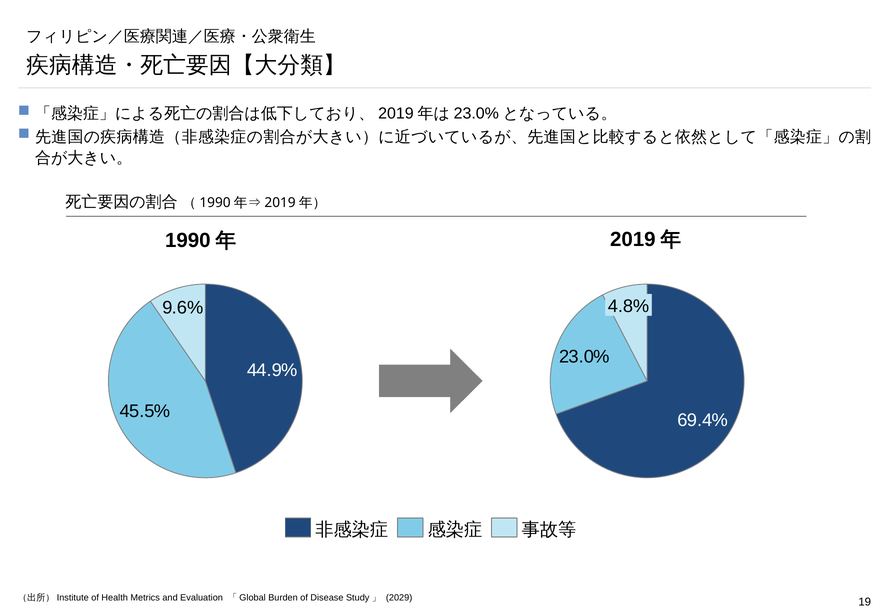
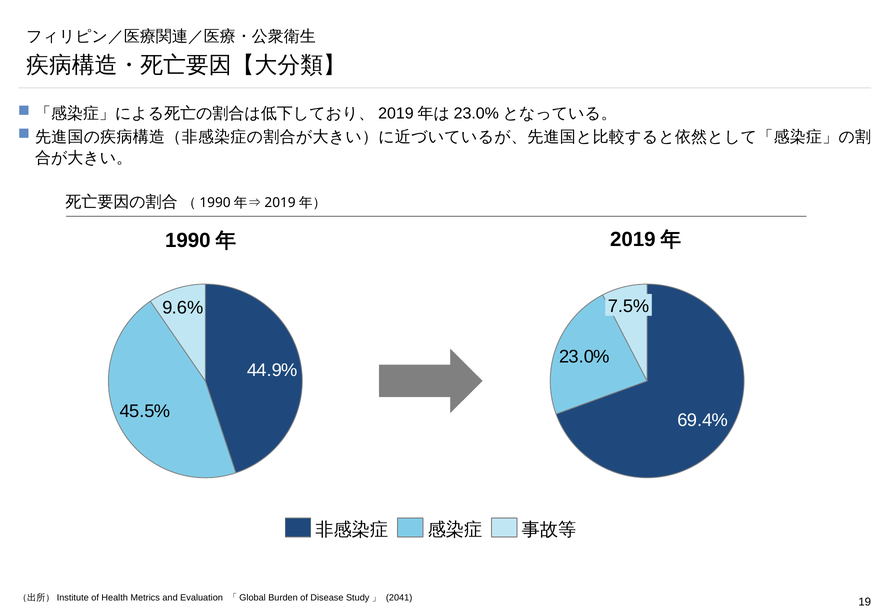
4.8%: 4.8% -> 7.5% (628, 306)
2029: 2029 -> 2041 (399, 598)
